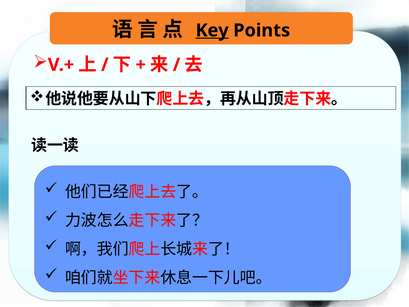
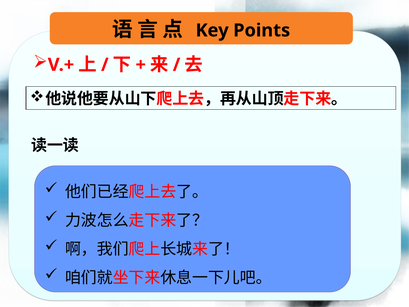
Key underline: present -> none (212, 30)
